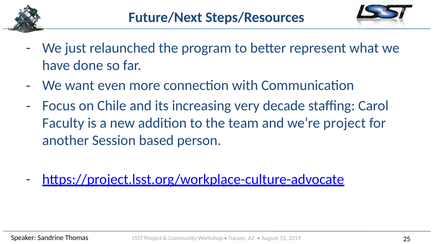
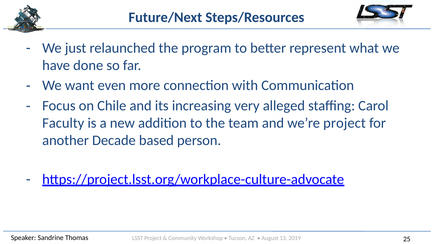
decade: decade -> alleged (284, 106)
Session: Session -> Decade (114, 140)
